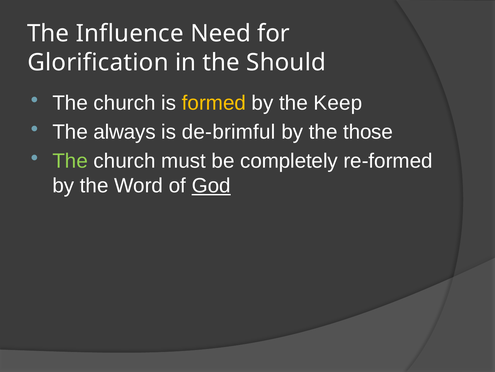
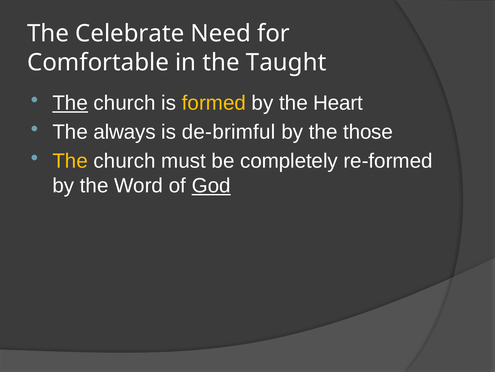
Influence: Influence -> Celebrate (130, 33)
Glorification: Glorification -> Comfortable (98, 62)
Should: Should -> Taught (286, 62)
The underline: none -> present (70, 103)
Keep: Keep -> Heart (338, 103)
The colour: light green -> yellow (70, 161)
